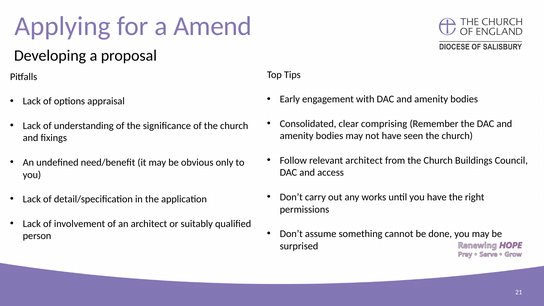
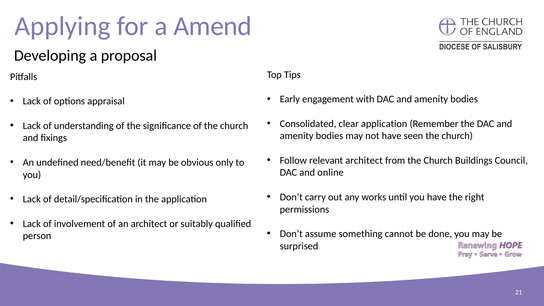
clear comprising: comprising -> application (384, 124)
access: access -> online (331, 173)
